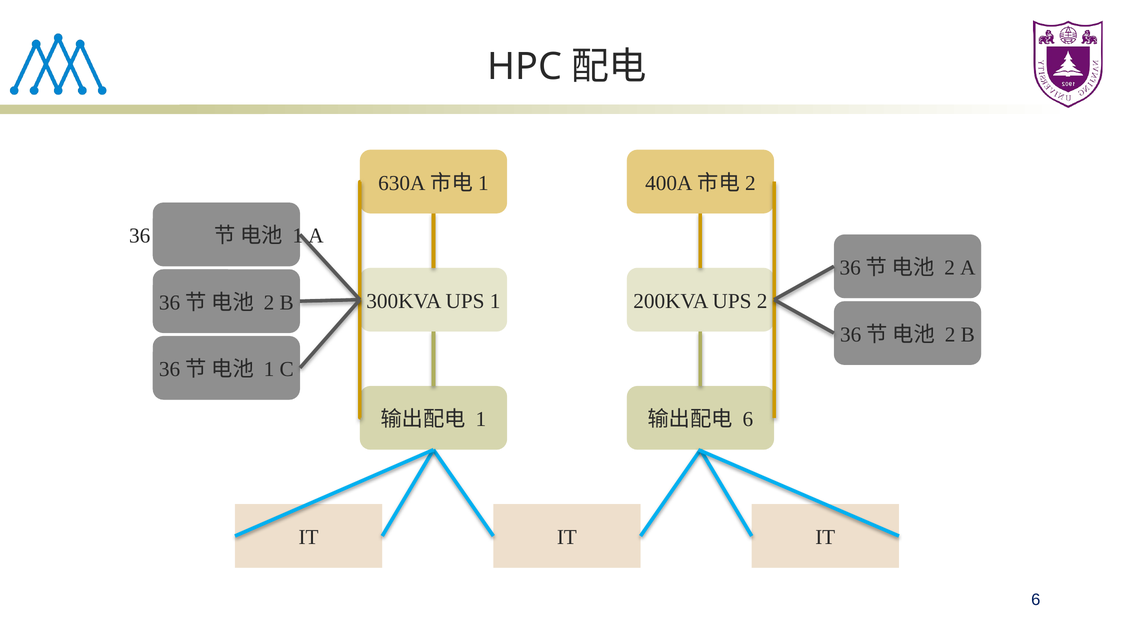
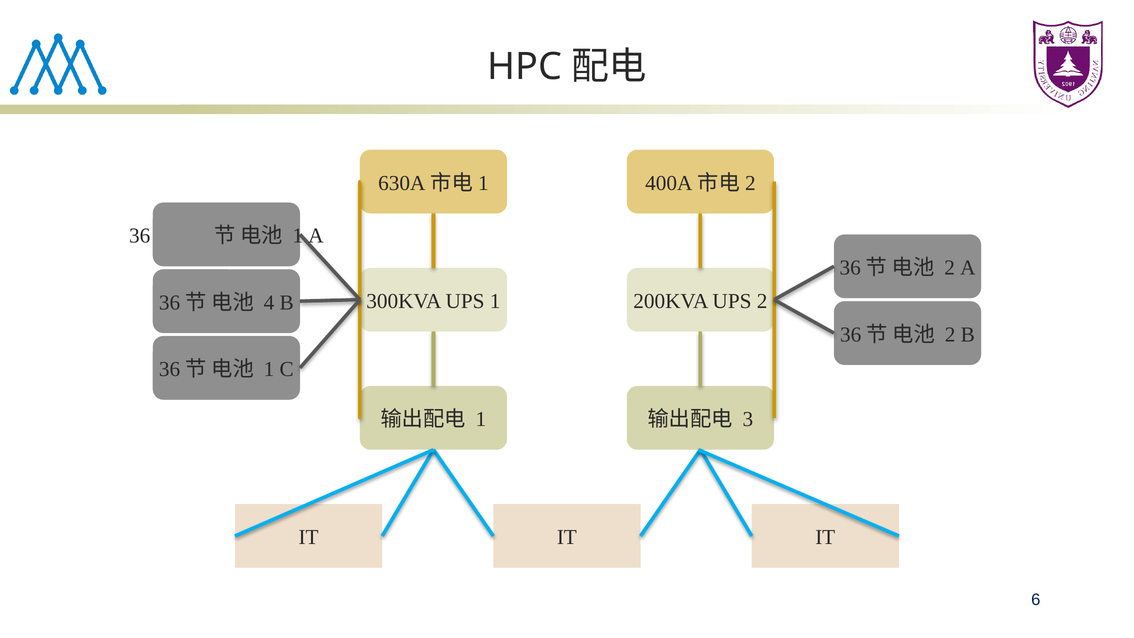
2: 2 -> 4 (269, 303)
6: 6 -> 3 (748, 419)
